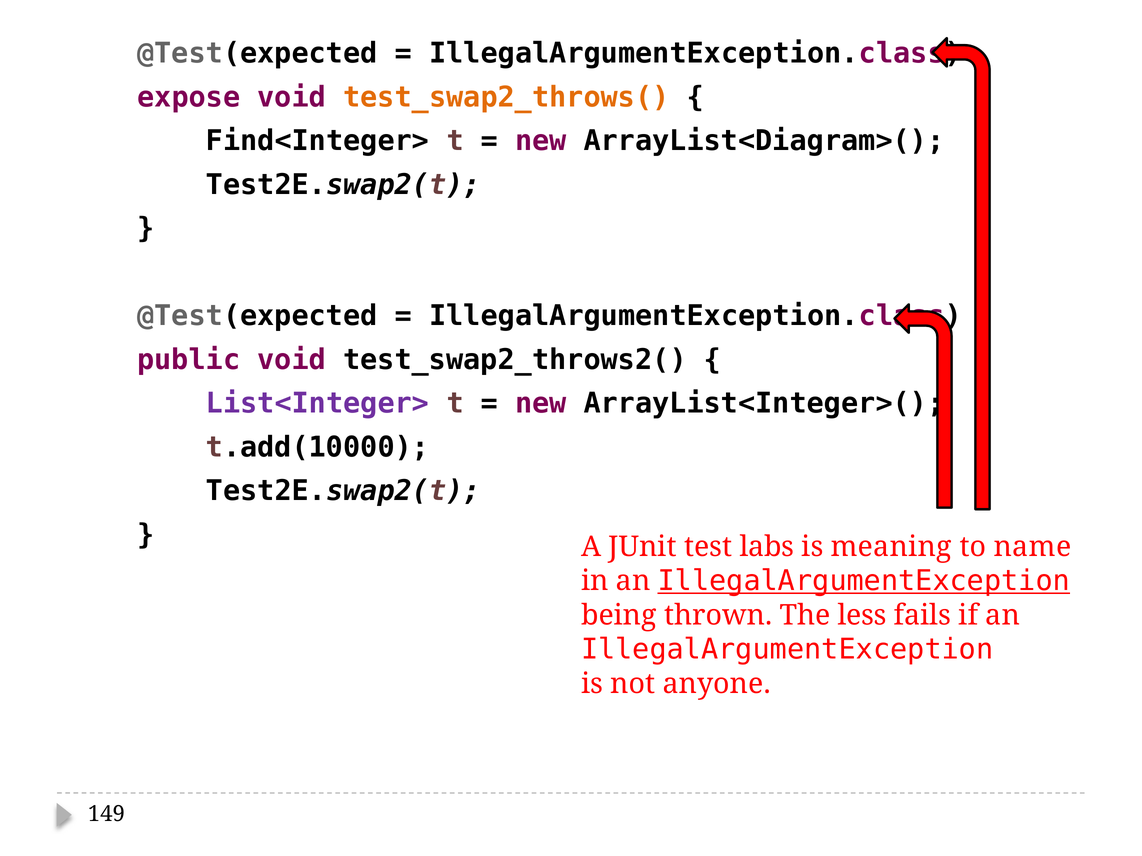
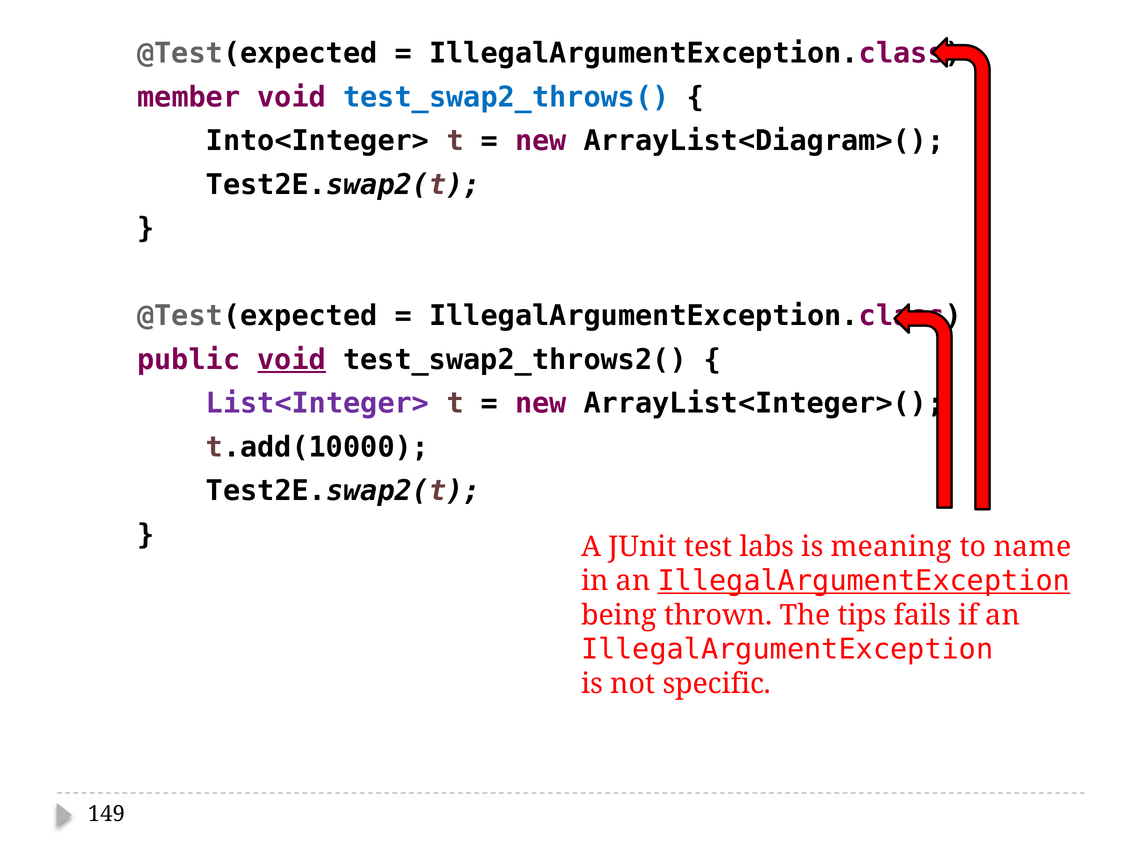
expose: expose -> member (189, 97)
test_swap2_throws( colour: orange -> blue (506, 97)
Find<Integer>: Find<Integer> -> Into<Integer> (318, 141)
void underline: none -> present (292, 360)
less: less -> tips (862, 616)
anyone: anyone -> specific (717, 684)
